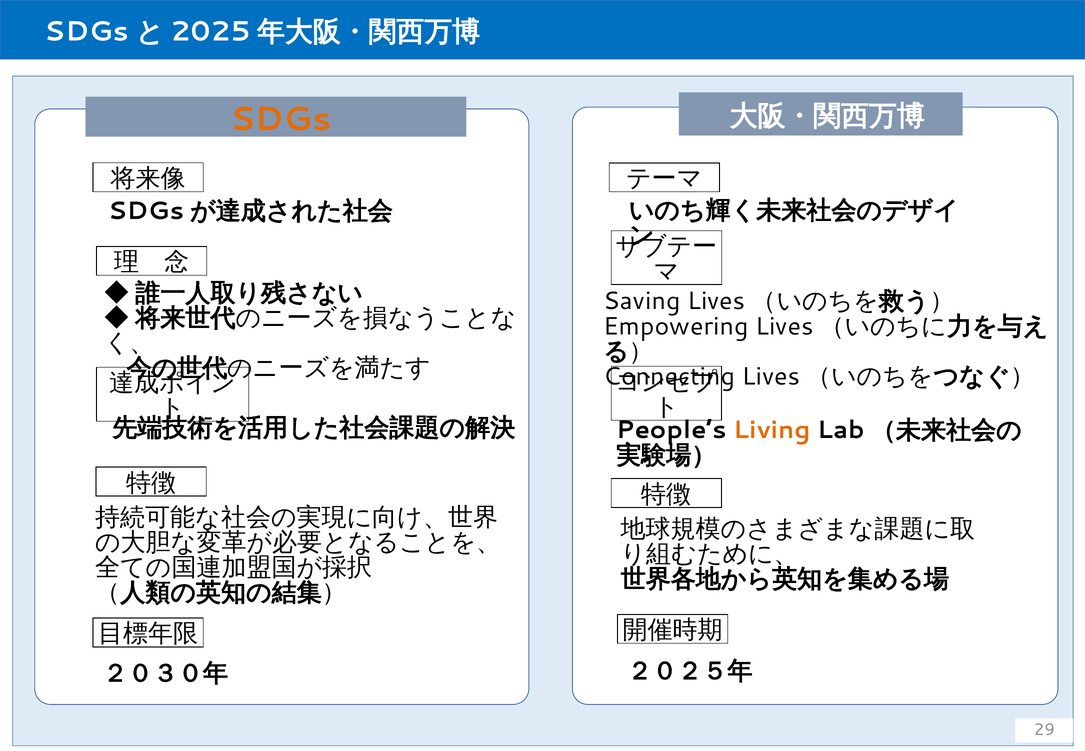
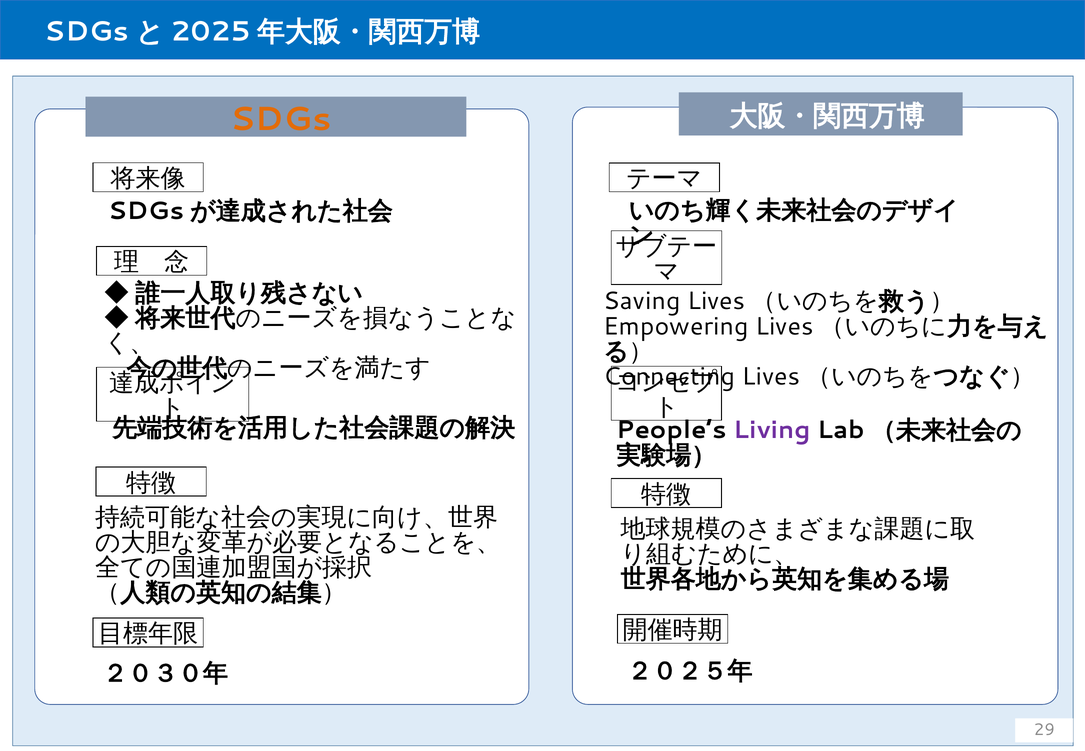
Living colour: orange -> purple (772, 430)
